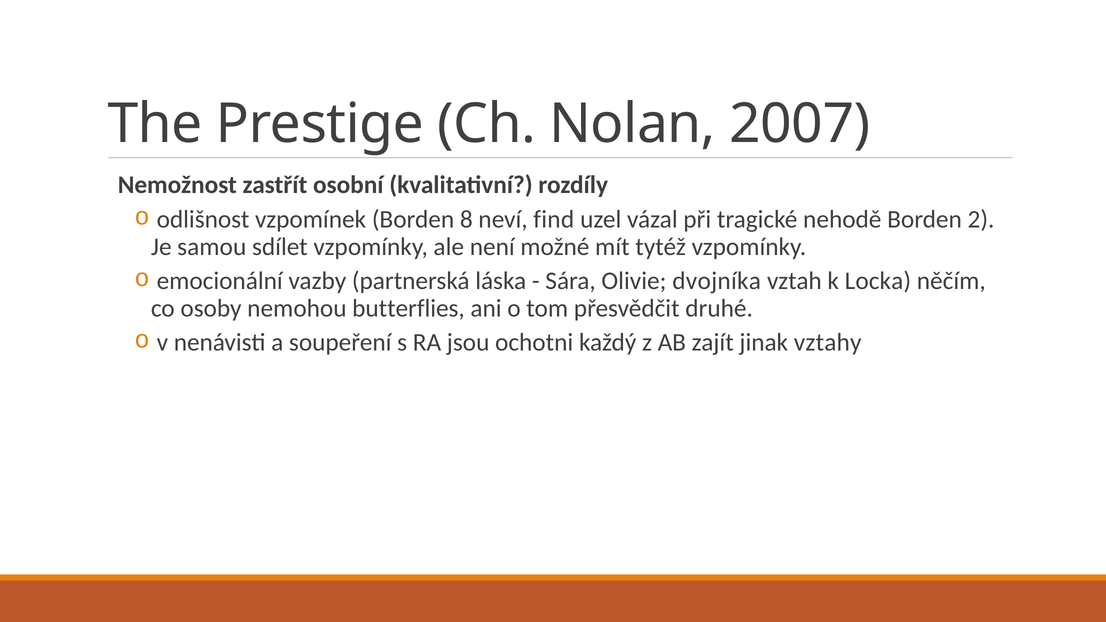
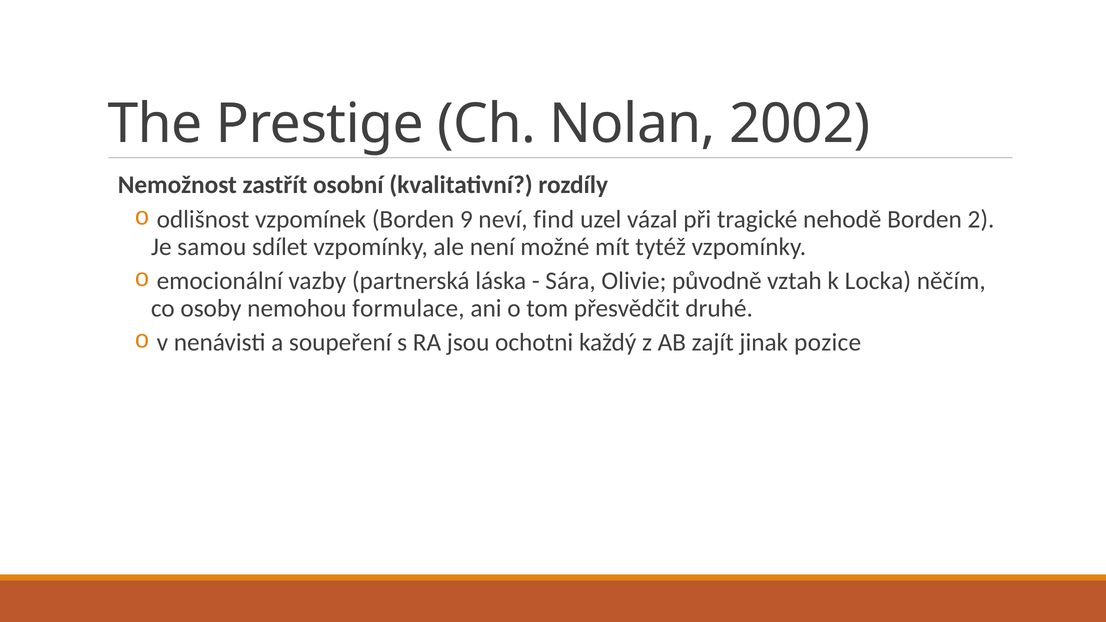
2007: 2007 -> 2002 (800, 124)
8: 8 -> 9 (466, 219)
dvojníka: dvojníka -> původně (717, 281)
butterflies: butterflies -> formulace (408, 308)
vztahy: vztahy -> pozice (828, 343)
